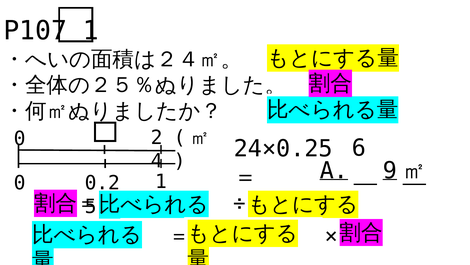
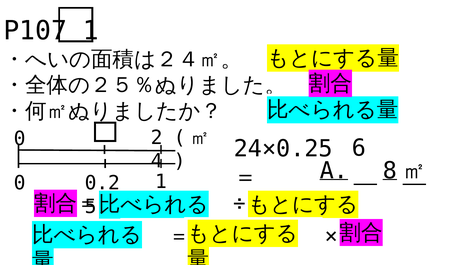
9: 9 -> 8 (390, 170)
